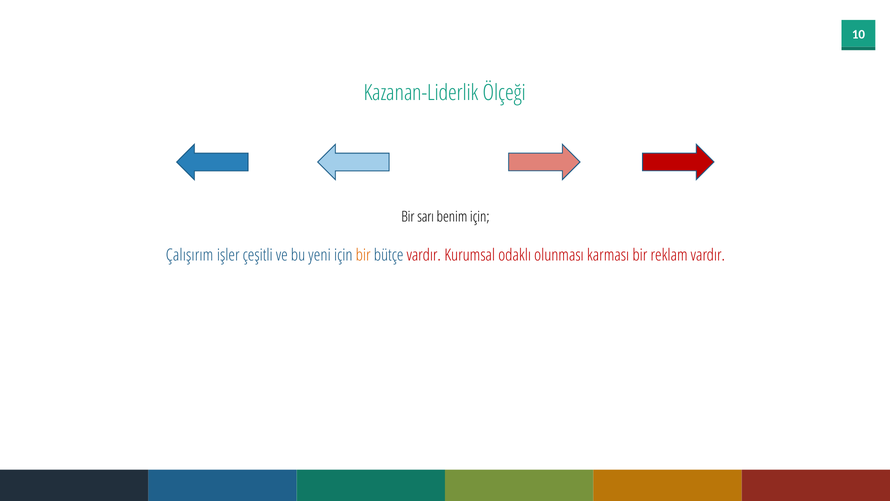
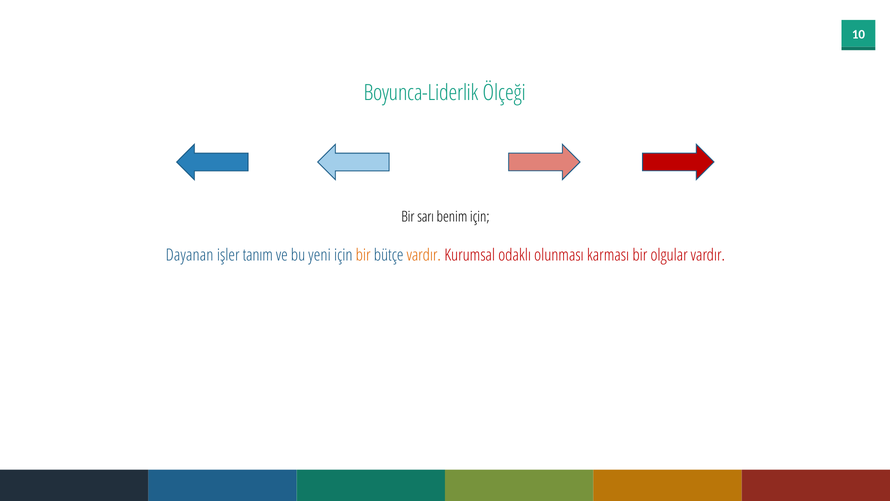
Kazanan-Liderlik: Kazanan-Liderlik -> Boyunca-Liderlik (421, 93)
Çalışırım: Çalışırım -> Dayanan (190, 255)
çeşitli: çeşitli -> tanım (258, 255)
vardır colour: red -> orange (424, 255)
reklam: reklam -> olgular (669, 255)
